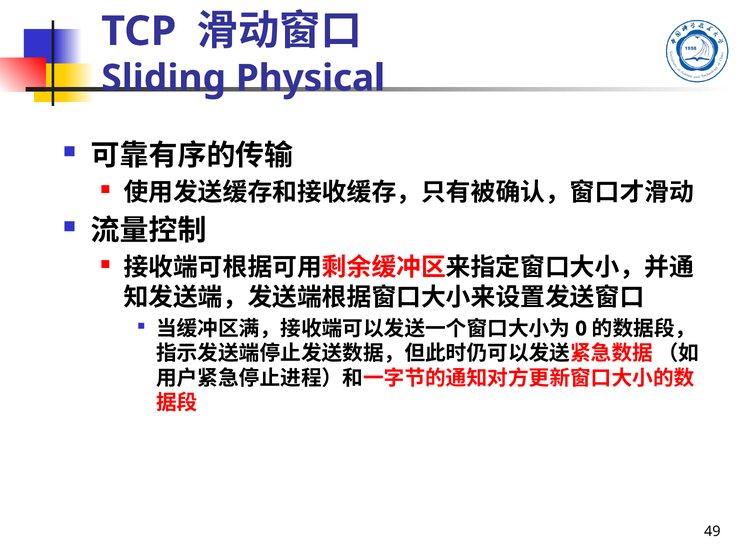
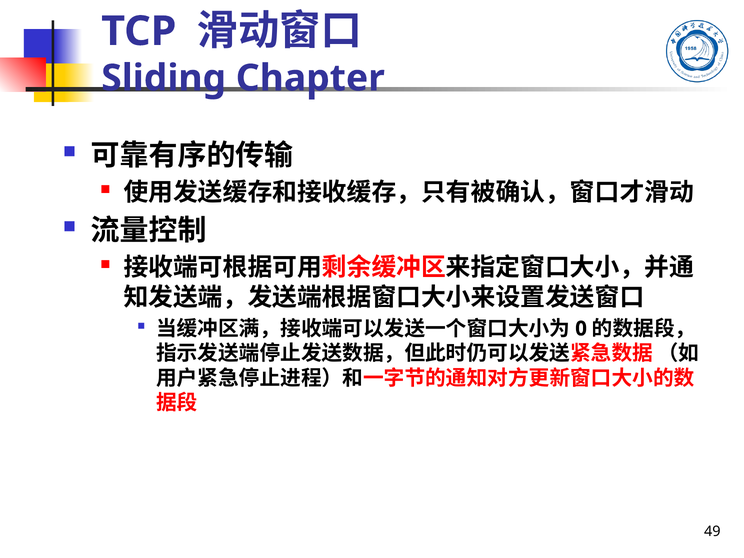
Physical: Physical -> Chapter (310, 78)
